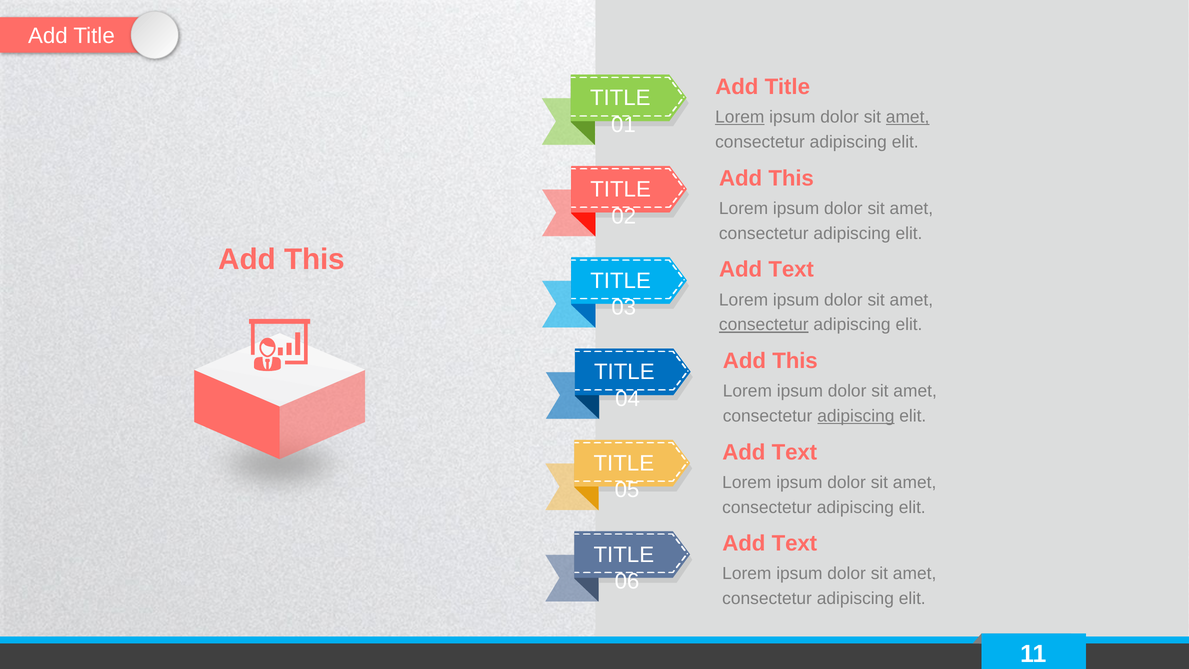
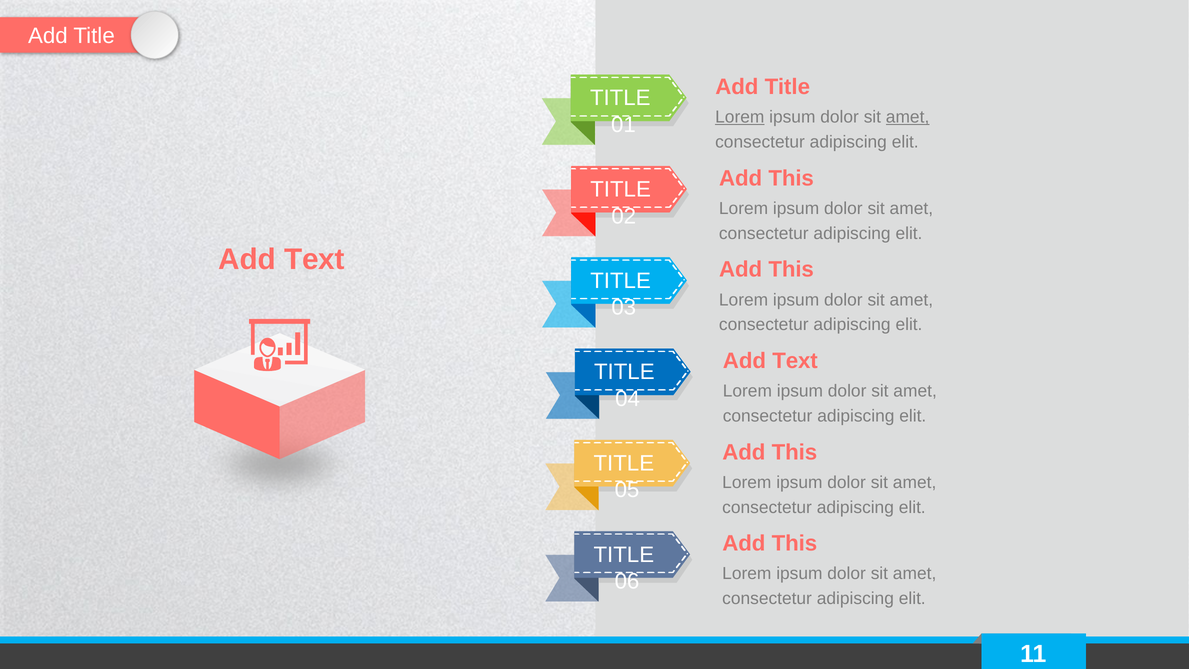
This: This -> Text (314, 259)
Text: Text -> This (791, 269)
consectetur underline: present -> none (764, 325)
This: This -> Text (795, 361)
adipiscing underline: present -> none (856, 416)
Text: Text -> This (794, 452)
Text: Text -> This (794, 543)
